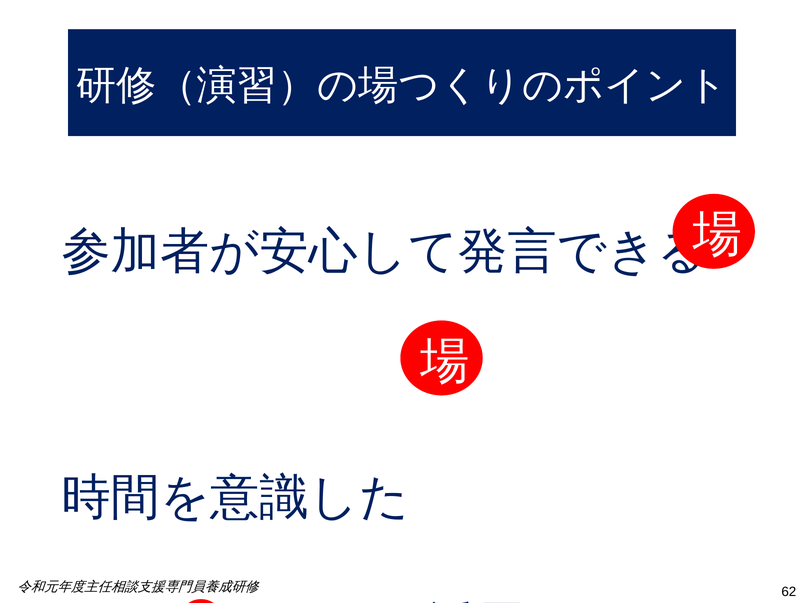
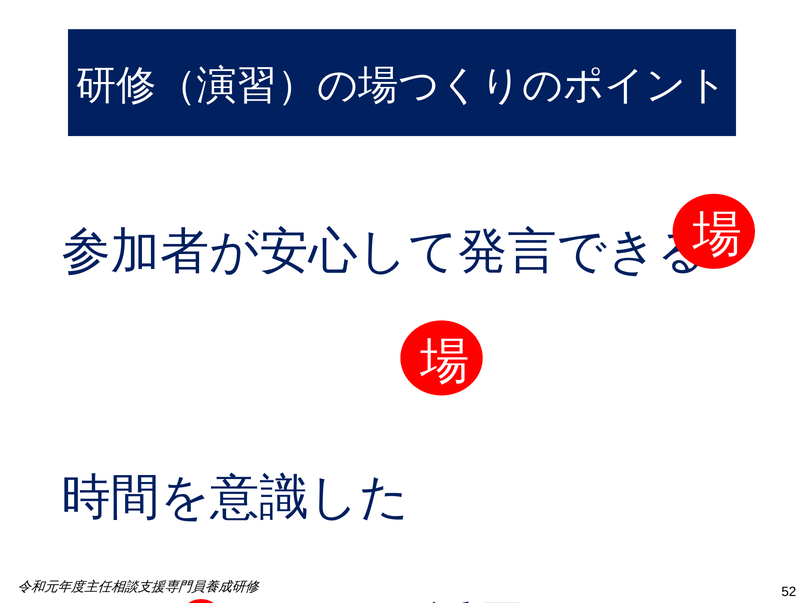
62: 62 -> 52 (789, 592)
